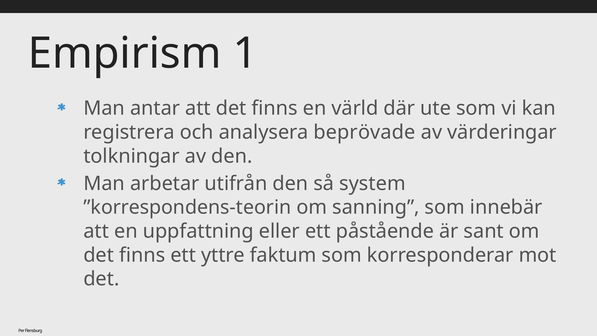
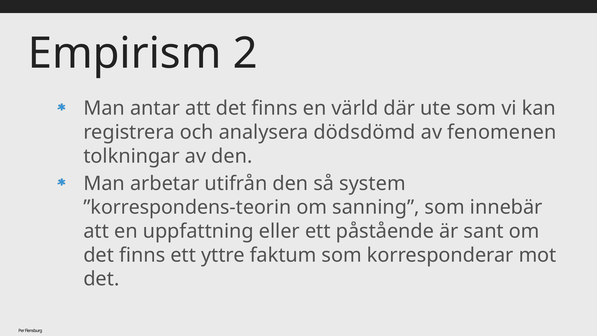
1: 1 -> 2 (245, 53)
beprövade: beprövade -> dödsdömd (364, 132)
värderingar: värderingar -> fenomenen (502, 132)
